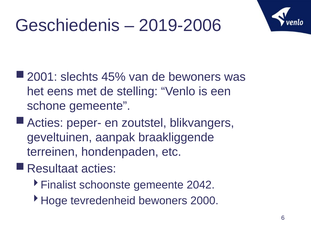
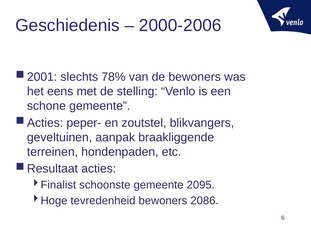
2019-2006: 2019-2006 -> 2000-2006 (180, 25)
45%: 45% -> 78% (113, 77)
2042: 2042 -> 2095 (201, 185)
2000: 2000 -> 2086 (204, 201)
